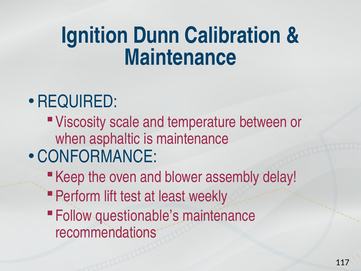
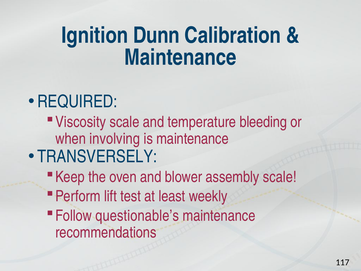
between: between -> bleeding (263, 122)
asphaltic: asphaltic -> involving (115, 139)
CONFORMANCE: CONFORMANCE -> TRANSVERSELY (97, 156)
assembly delay: delay -> scale (280, 177)
